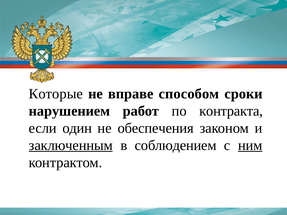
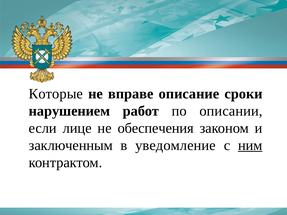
способом: способом -> описание (189, 94)
контракта: контракта -> описании (231, 111)
один: один -> лице (77, 128)
заключенным underline: present -> none (71, 145)
соблюдением: соблюдением -> уведомление (175, 145)
